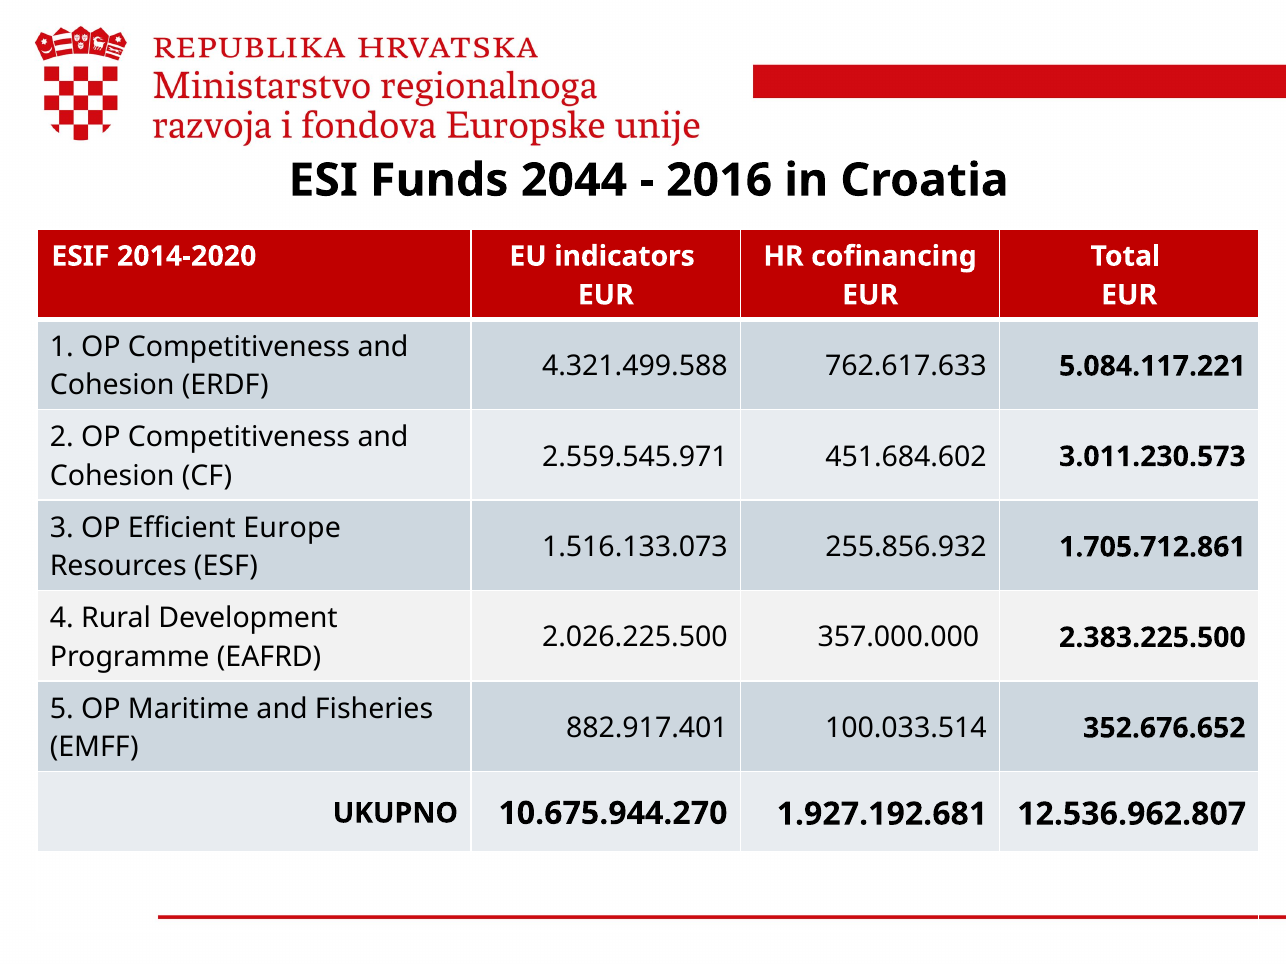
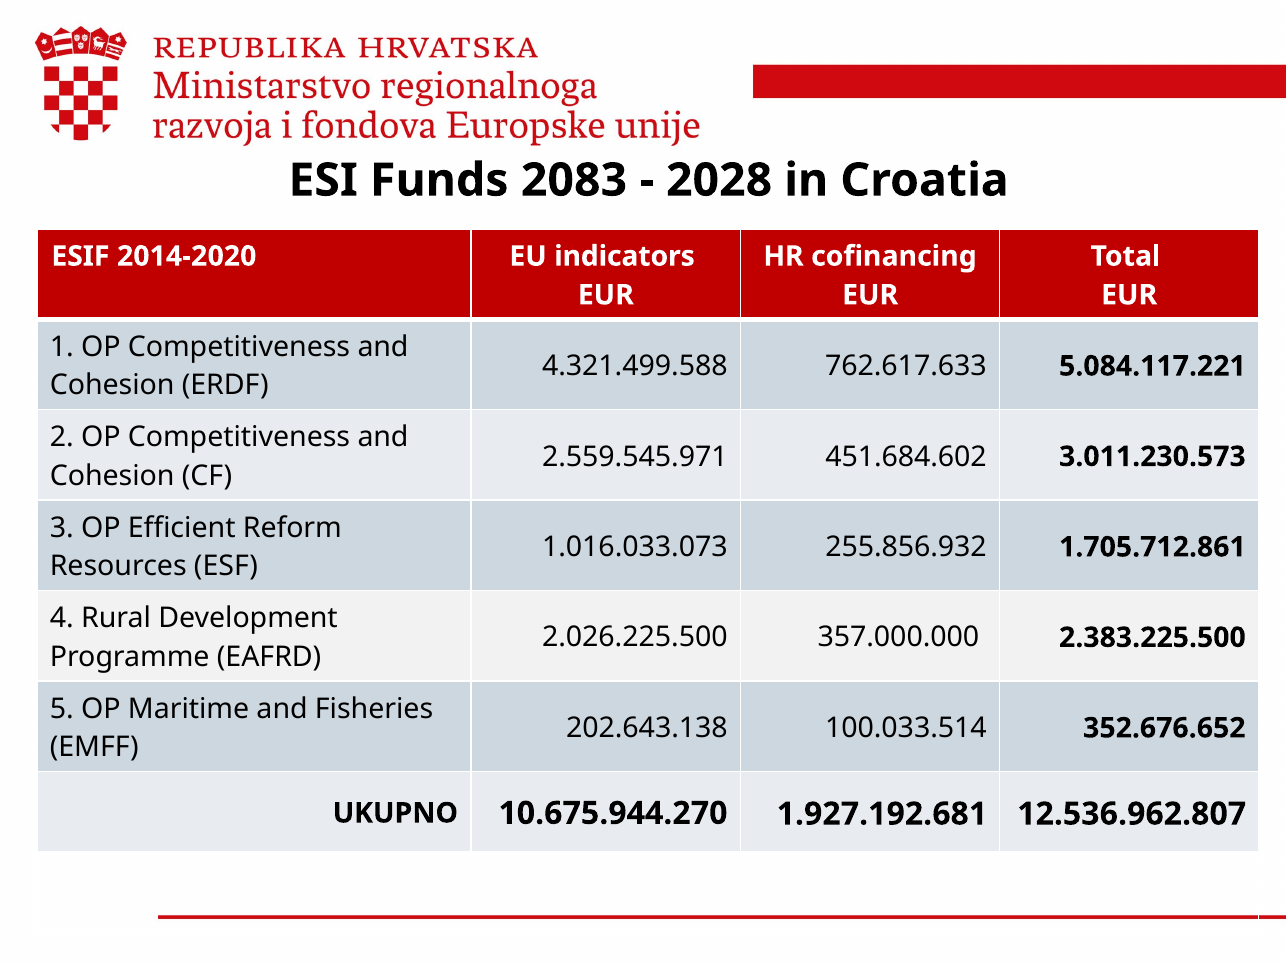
2044: 2044 -> 2083 (574, 180)
2016: 2016 -> 2028 (719, 180)
Europe: Europe -> Reform (292, 528)
1.516.133.073: 1.516.133.073 -> 1.016.033.073 (635, 547)
882.917.401: 882.917.401 -> 202.643.138 (647, 728)
